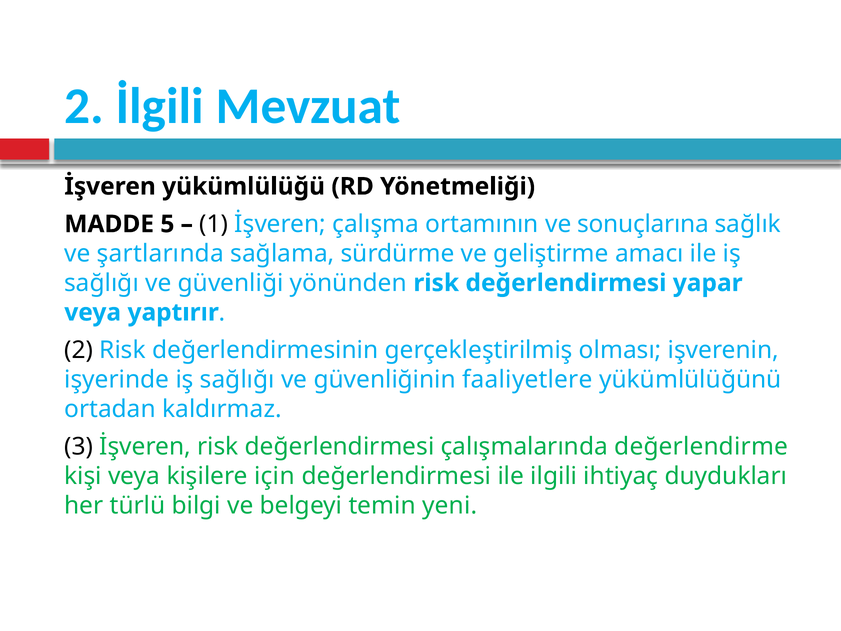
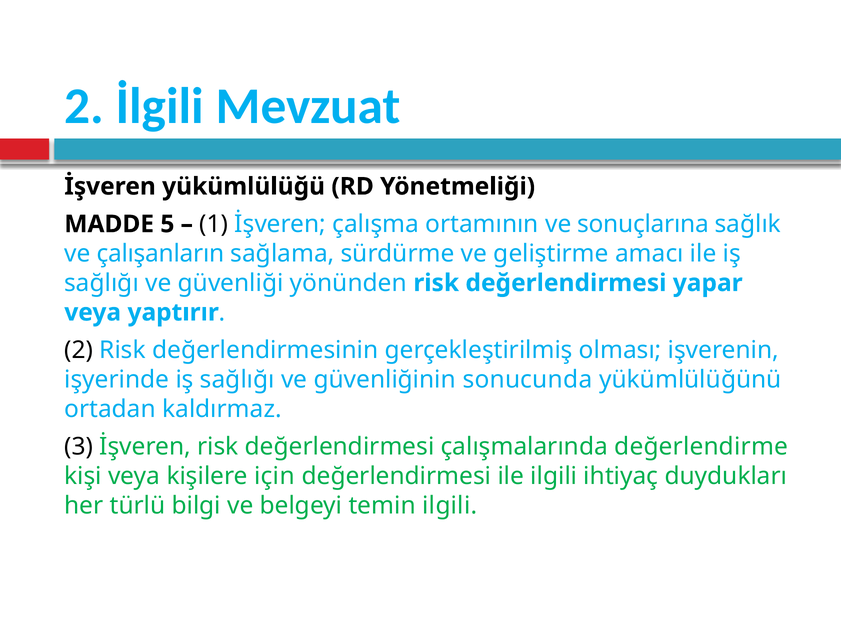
şartlarında: şartlarında -> çalışanların (161, 253)
faaliyetlere: faaliyetlere -> sonucunda (527, 379)
temin yeni: yeni -> ilgili (450, 505)
